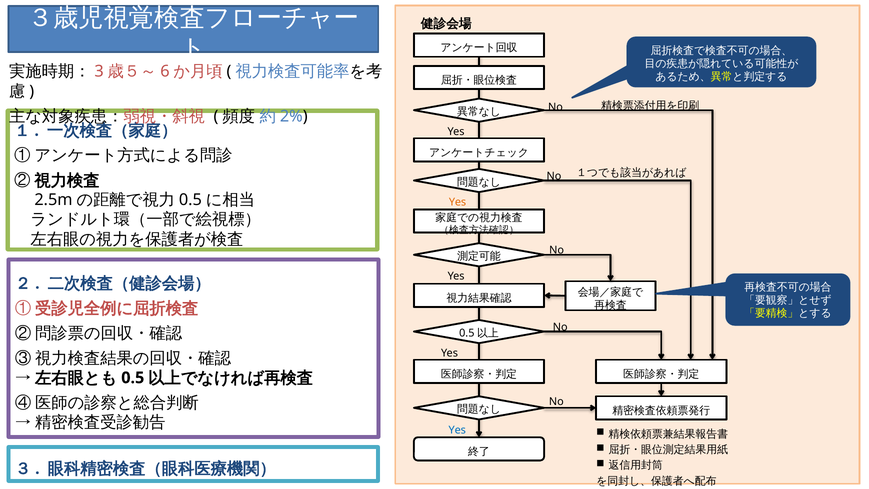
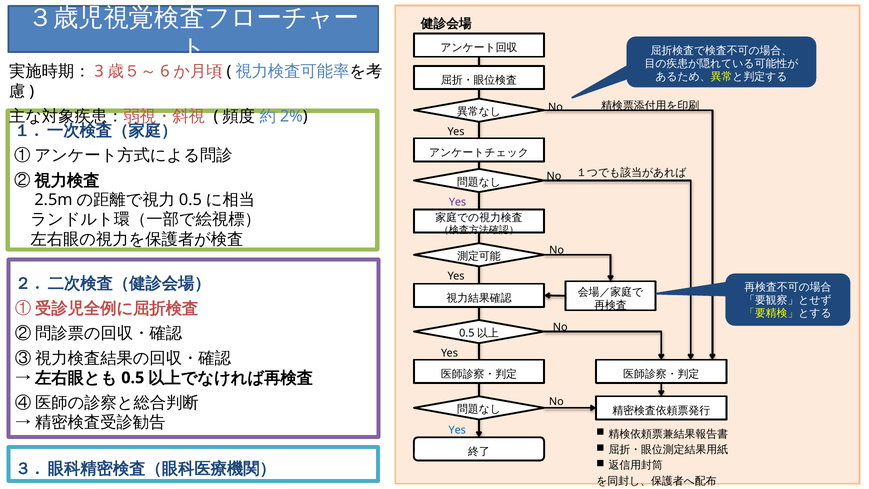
Yes colour: orange -> purple (458, 202)
